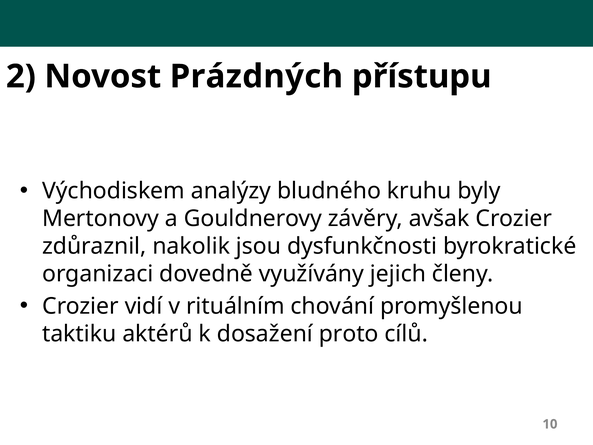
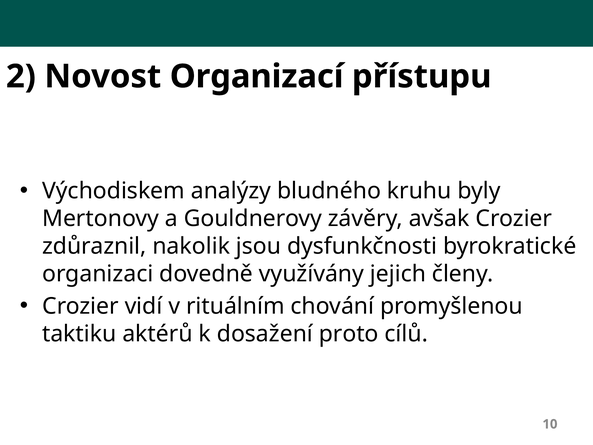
Prázdných: Prázdných -> Organizací (257, 76)
